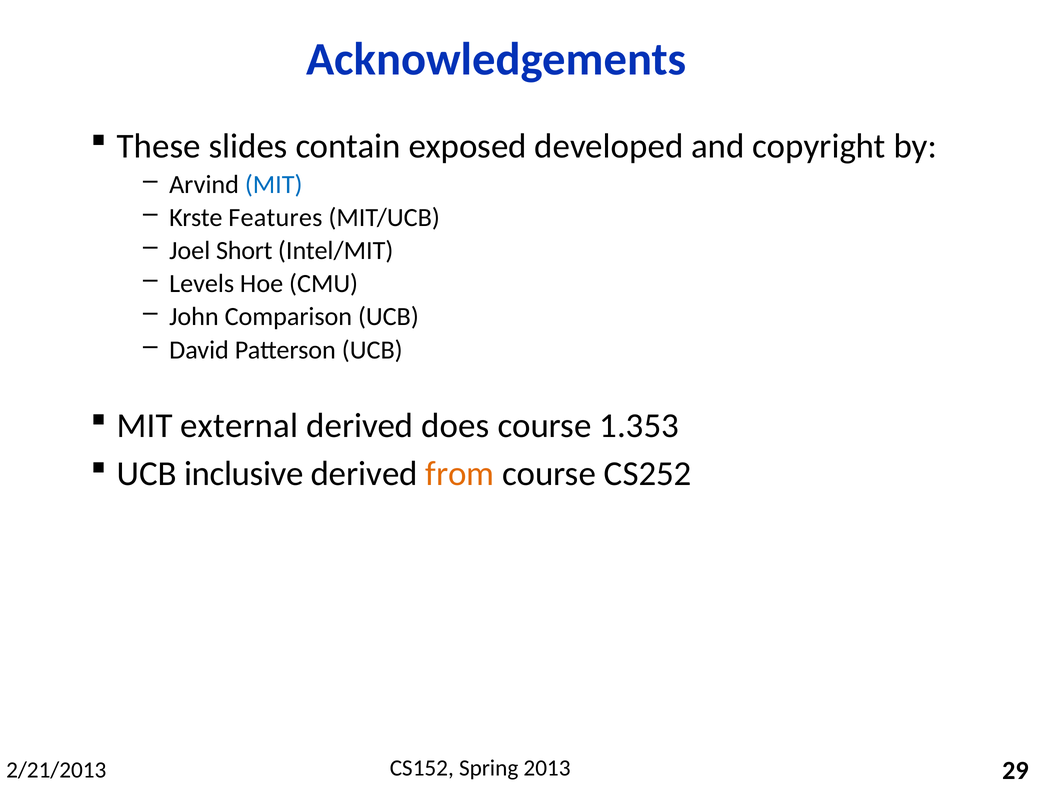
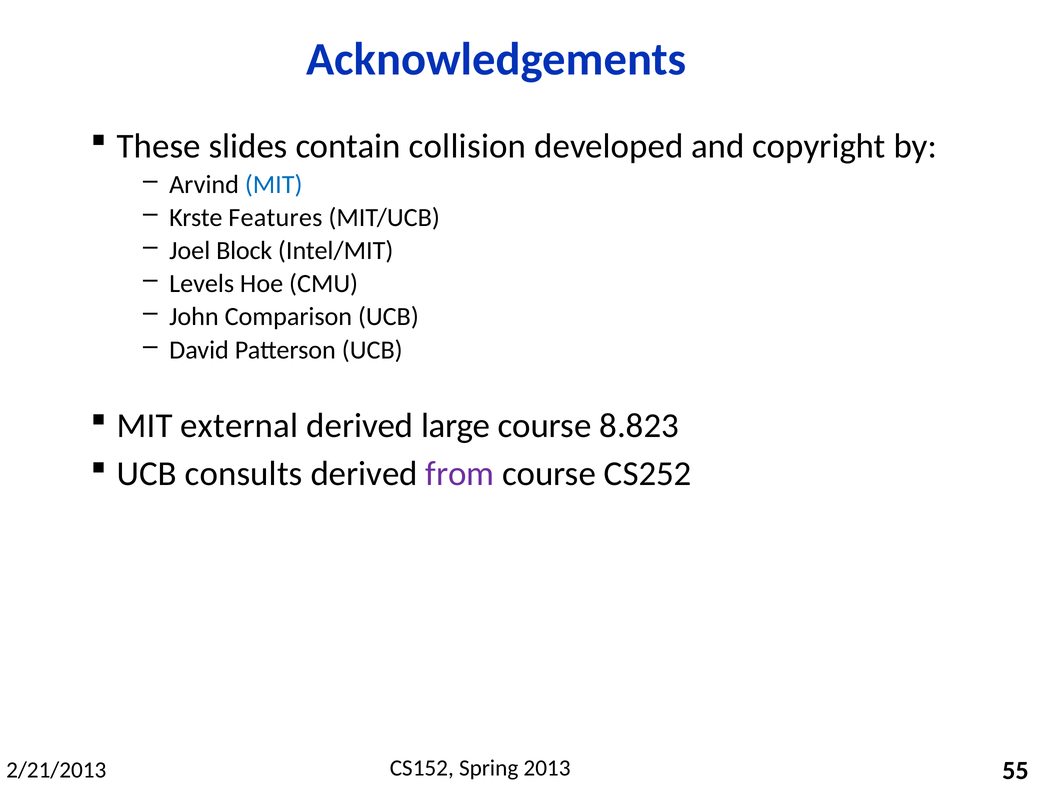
exposed: exposed -> collision (467, 146)
Short: Short -> Block (244, 251)
does: does -> large (456, 426)
1.353: 1.353 -> 8.823 (639, 426)
inclusive: inclusive -> consults (244, 474)
from colour: orange -> purple (460, 474)
29: 29 -> 55 (1015, 771)
